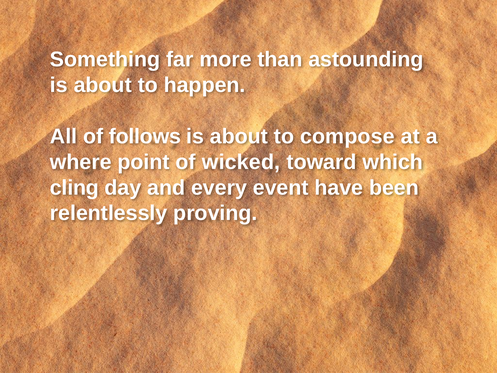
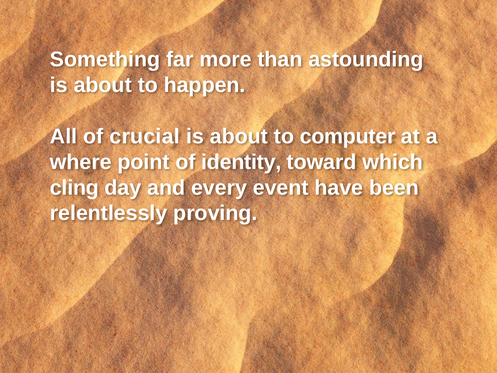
follows: follows -> crucial (145, 136)
compose: compose -> computer (348, 136)
wicked: wicked -> identity (241, 162)
